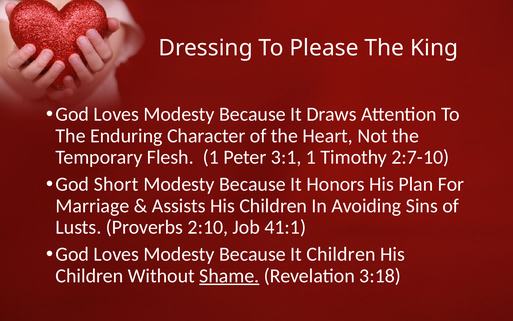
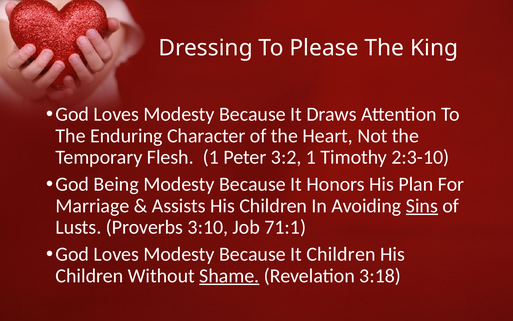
3:1: 3:1 -> 3:2 (286, 157)
2:7-10: 2:7-10 -> 2:3-10 (420, 157)
Short: Short -> Being (116, 184)
Sins underline: none -> present (422, 206)
2:10: 2:10 -> 3:10 (208, 227)
41:1: 41:1 -> 71:1 (285, 227)
